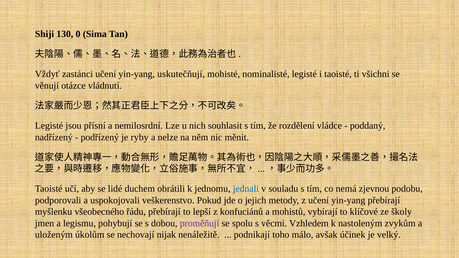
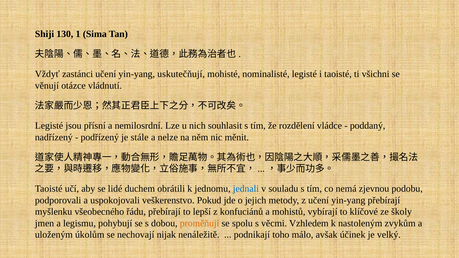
0: 0 -> 1 (78, 34)
ryby: ryby -> stále (140, 137)
proměňují colour: purple -> orange (200, 223)
